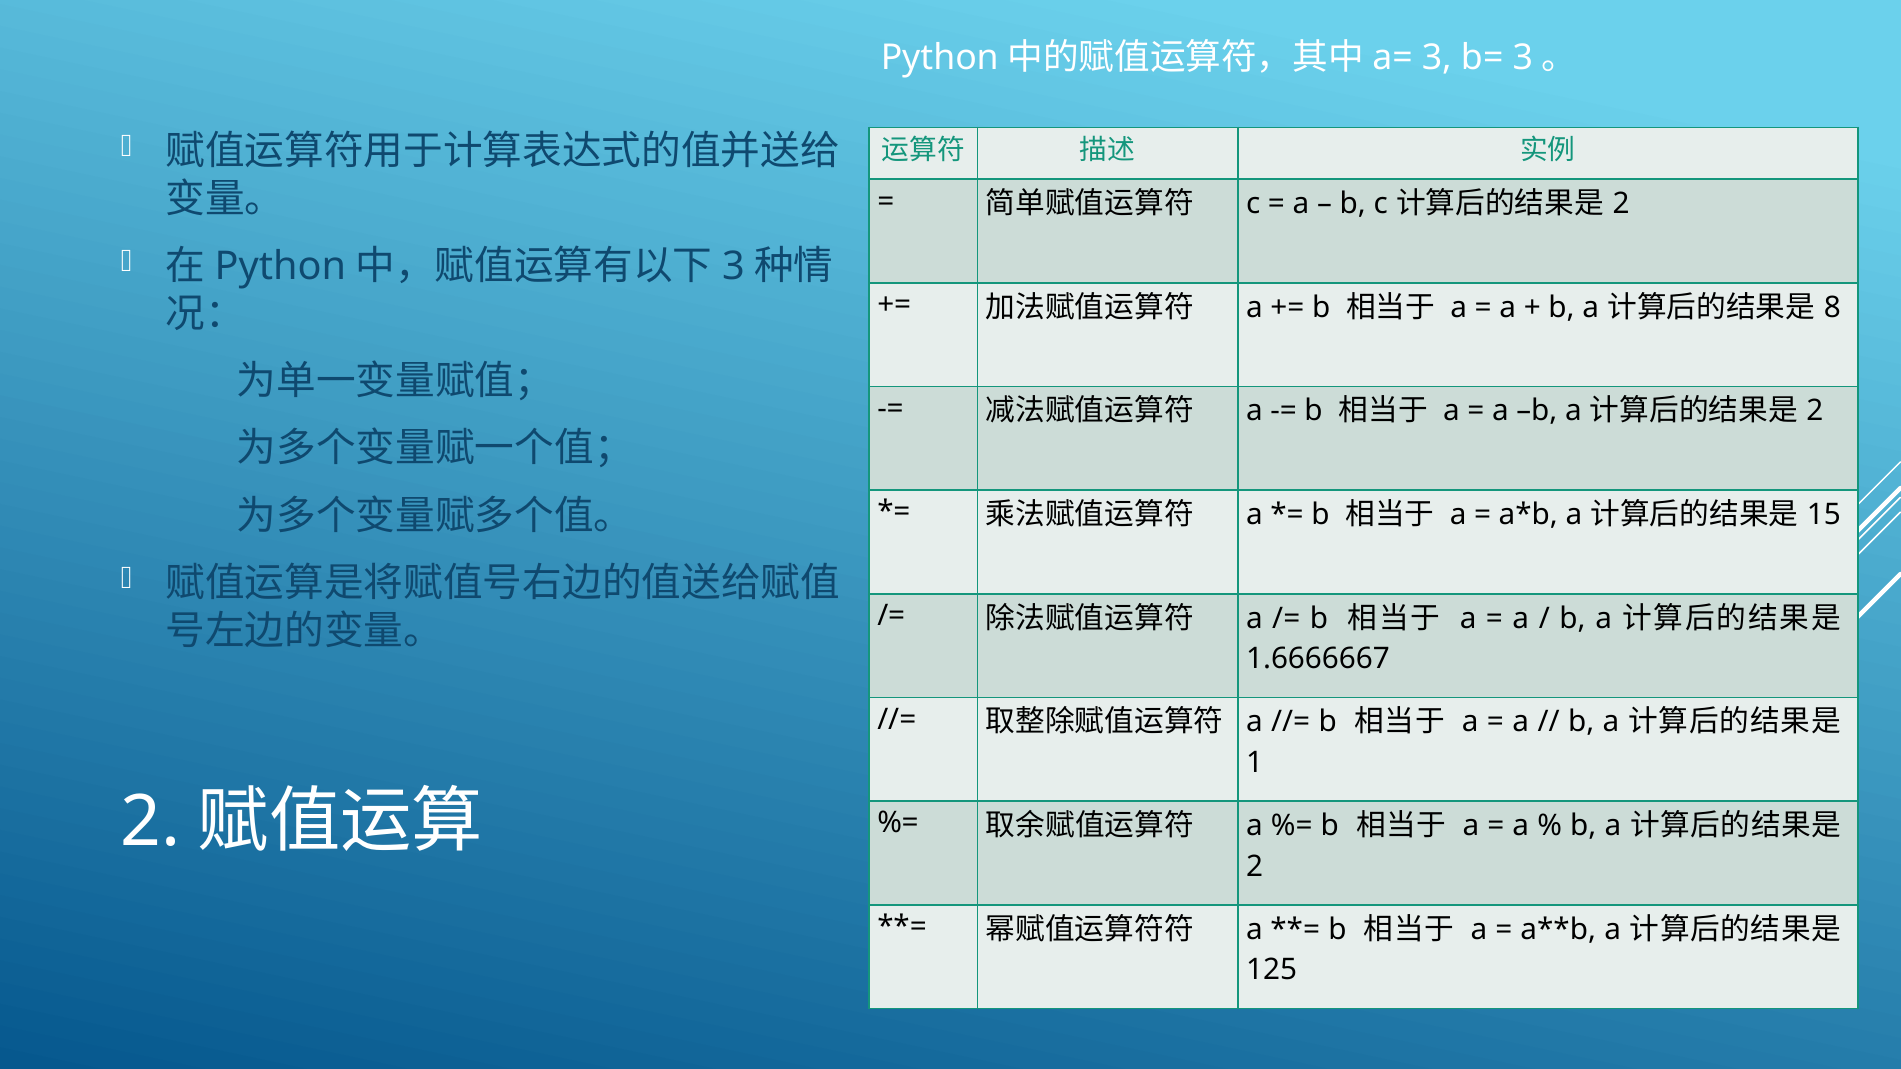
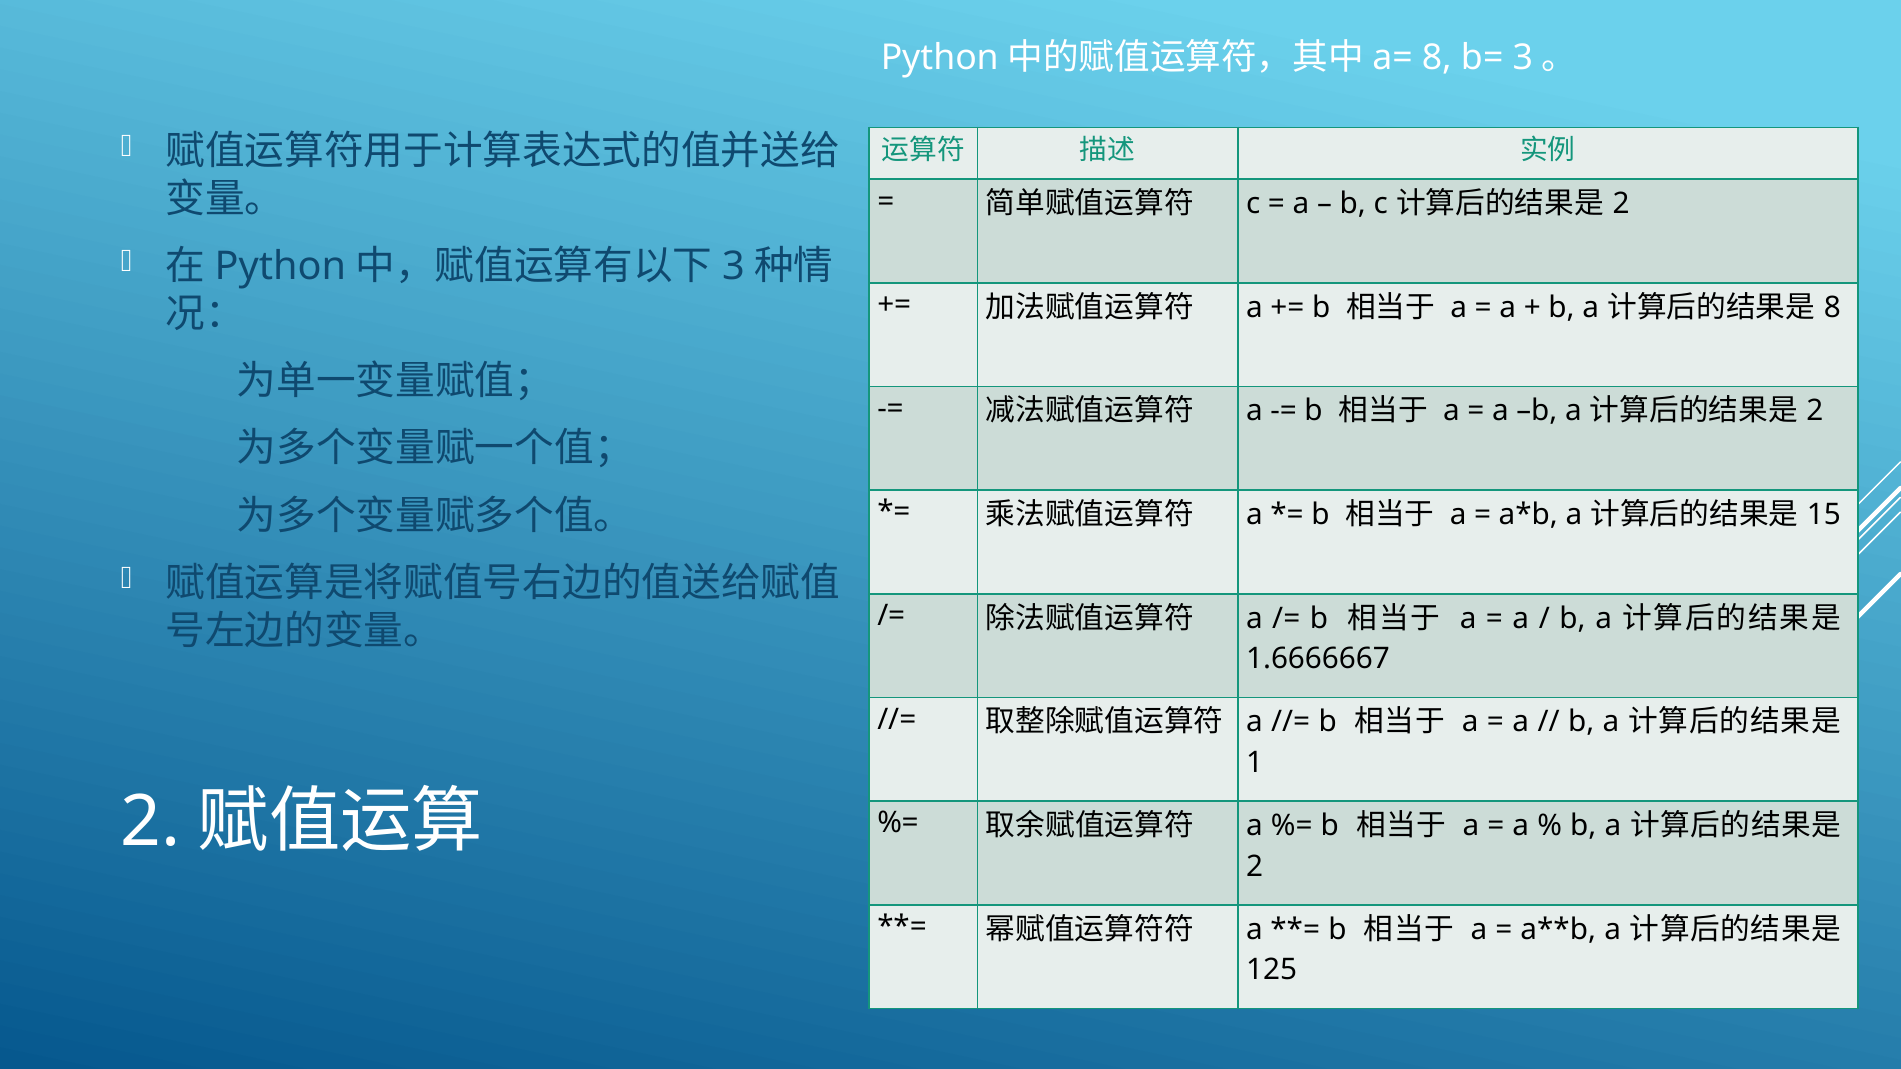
3: 3 -> 8 (1437, 58)
